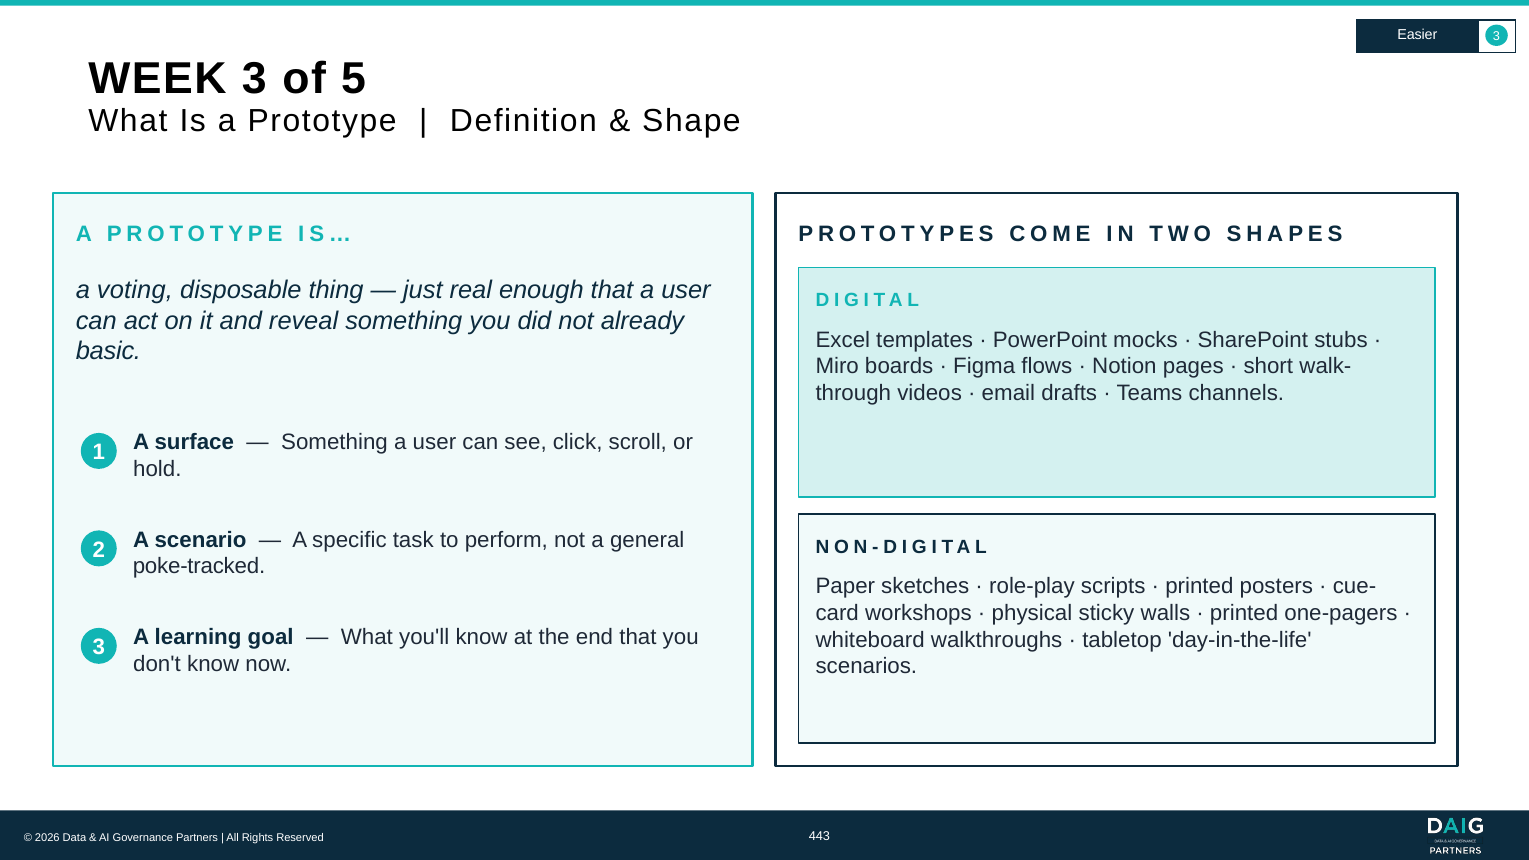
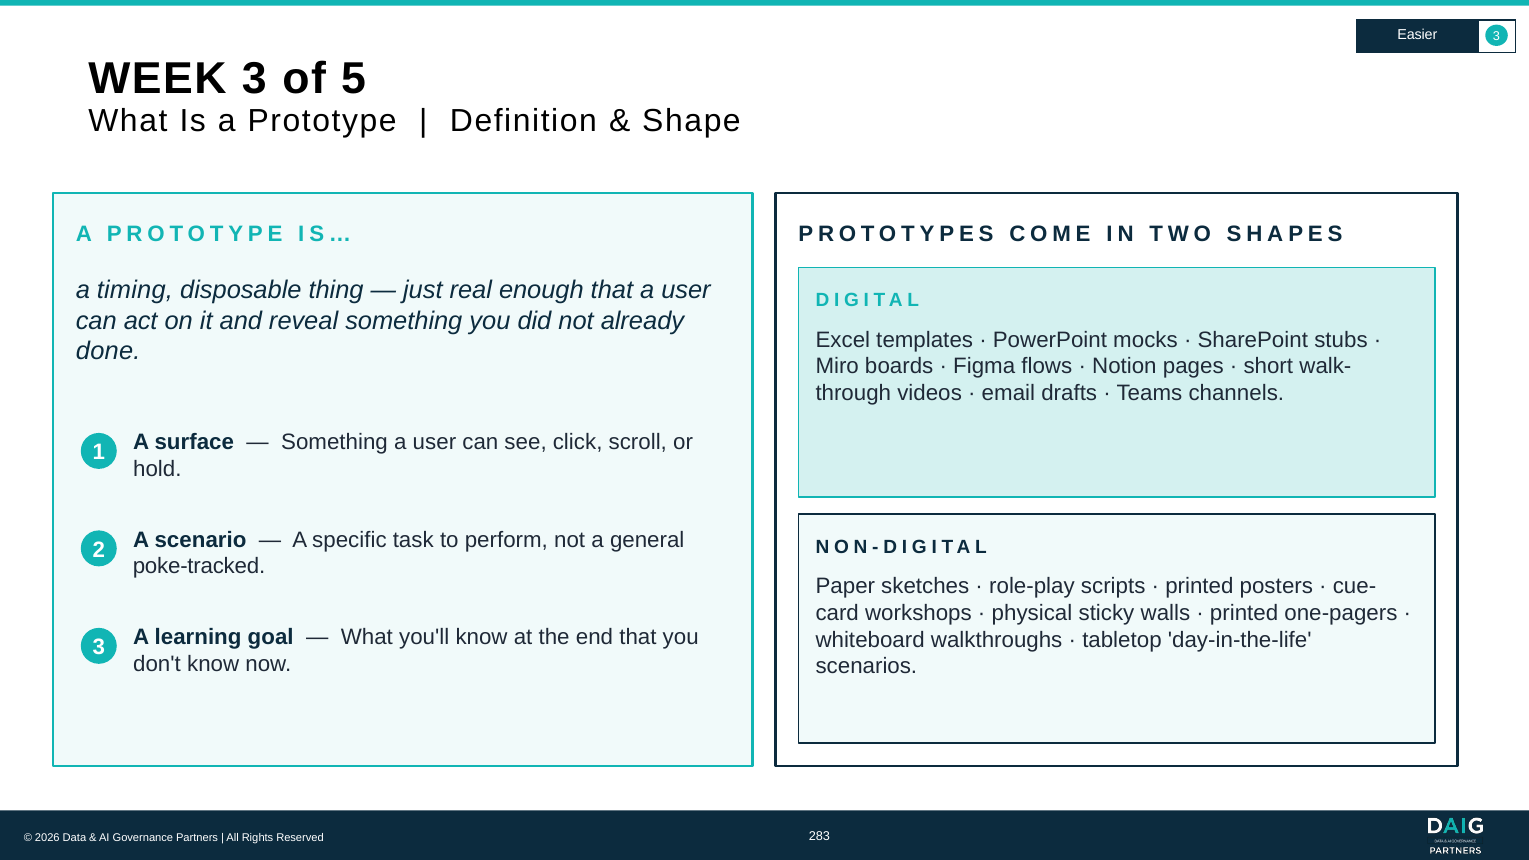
voting: voting -> timing (135, 290)
basic: basic -> done (108, 351)
443: 443 -> 283 (819, 836)
